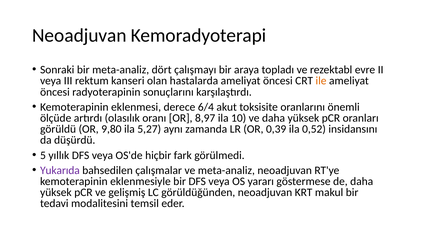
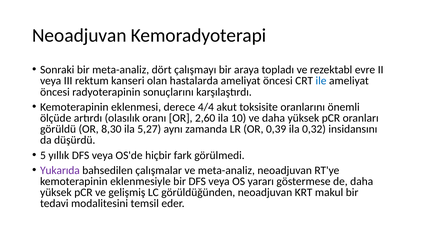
ile colour: orange -> blue (321, 81)
6/4: 6/4 -> 4/4 (206, 107)
8,97: 8,97 -> 2,60 (205, 118)
9,80: 9,80 -> 8,30 (111, 129)
0,52: 0,52 -> 0,32 (314, 129)
